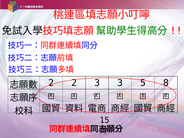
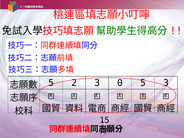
2: 2 -> 5 (51, 83)
3 3: 3 -> 0 (120, 83)
5 8: 8 -> 3 (166, 83)
